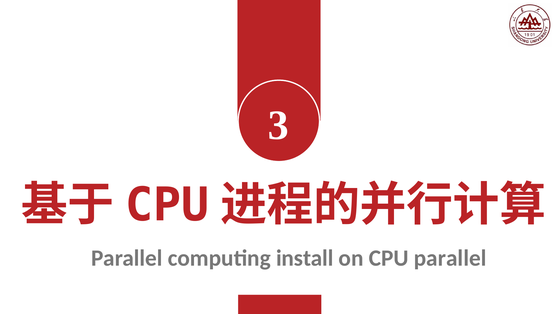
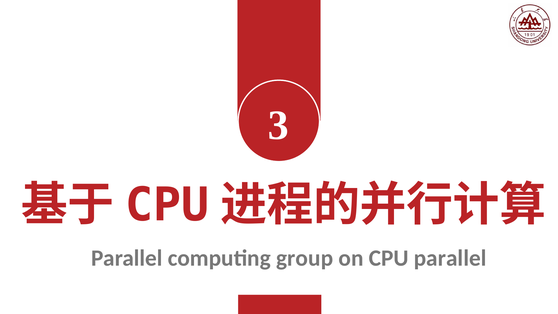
install: install -> group (305, 258)
